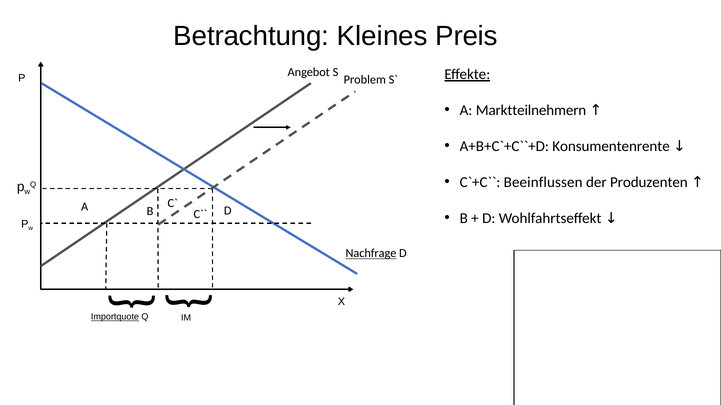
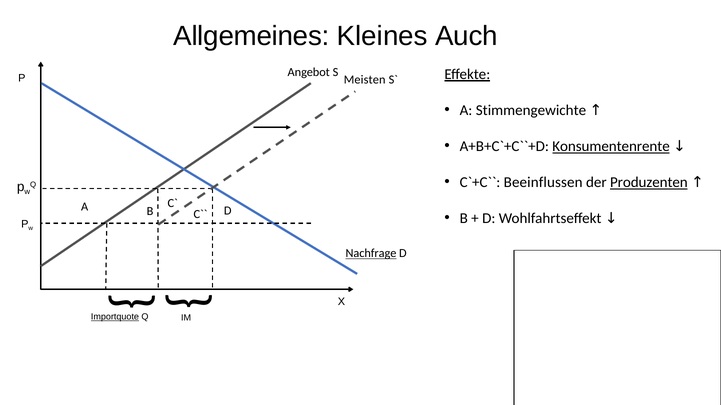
Betrachtung: Betrachtung -> Allgemeines (251, 36)
Preis: Preis -> Auch (467, 36)
Problem: Problem -> Meisten (365, 80)
Marktteilnehmern: Marktteilnehmern -> Stimmengewichte (531, 110)
Konsumentenrente underline: none -> present (611, 147)
Produzenten underline: none -> present (649, 183)
